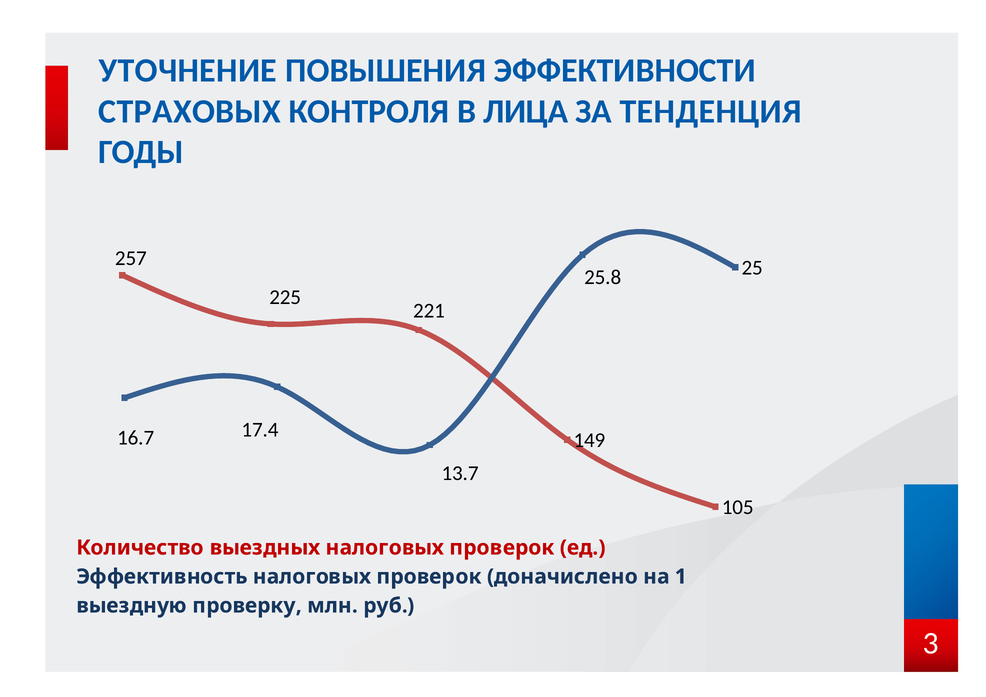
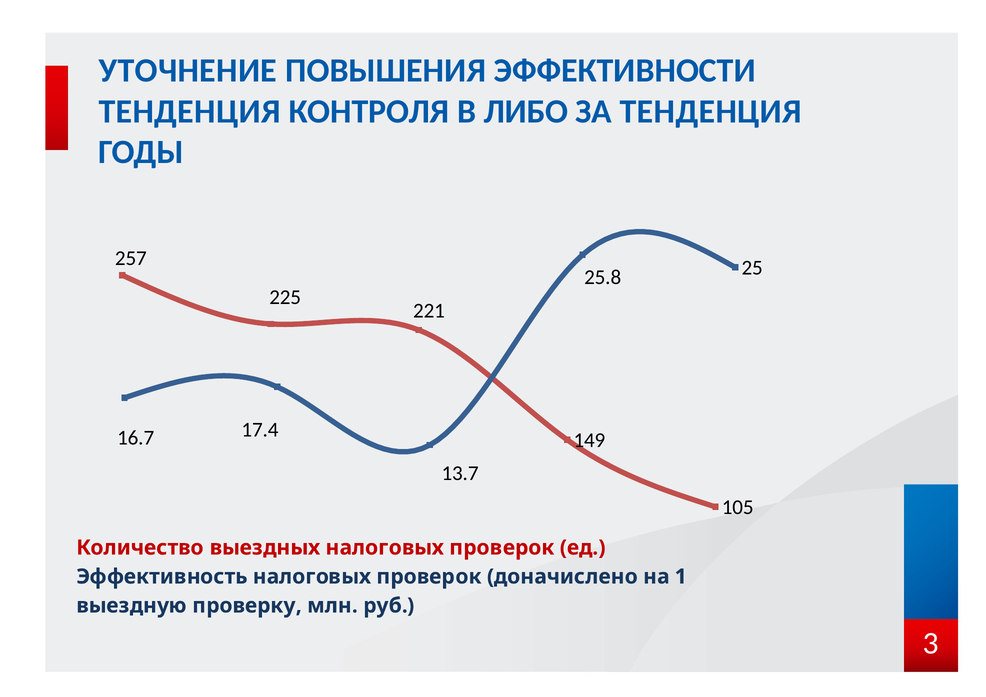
СТРАХОВЫХ: СТРАХОВЫХ -> ТЕНДЕНЦИЯ (190, 112)
ЛИЦА: ЛИЦА -> ЛИБО (526, 112)
